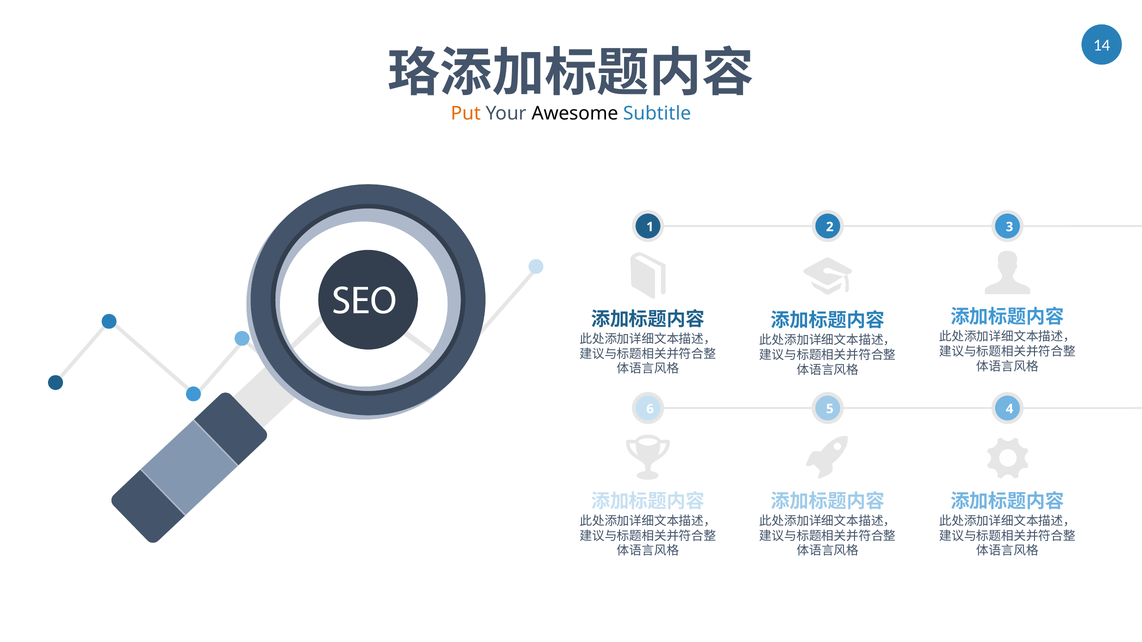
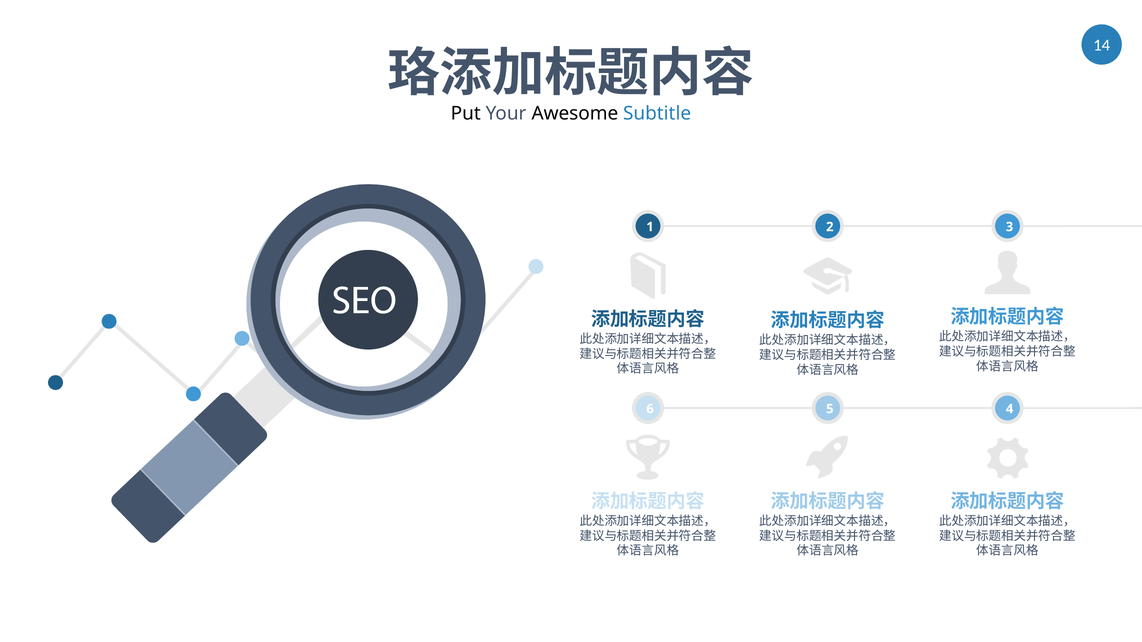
Put colour: orange -> black (466, 114)
